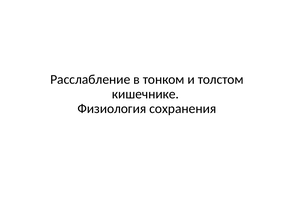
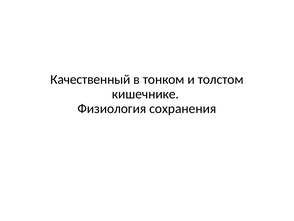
Расслабление: Расслабление -> Качественный (90, 79)
